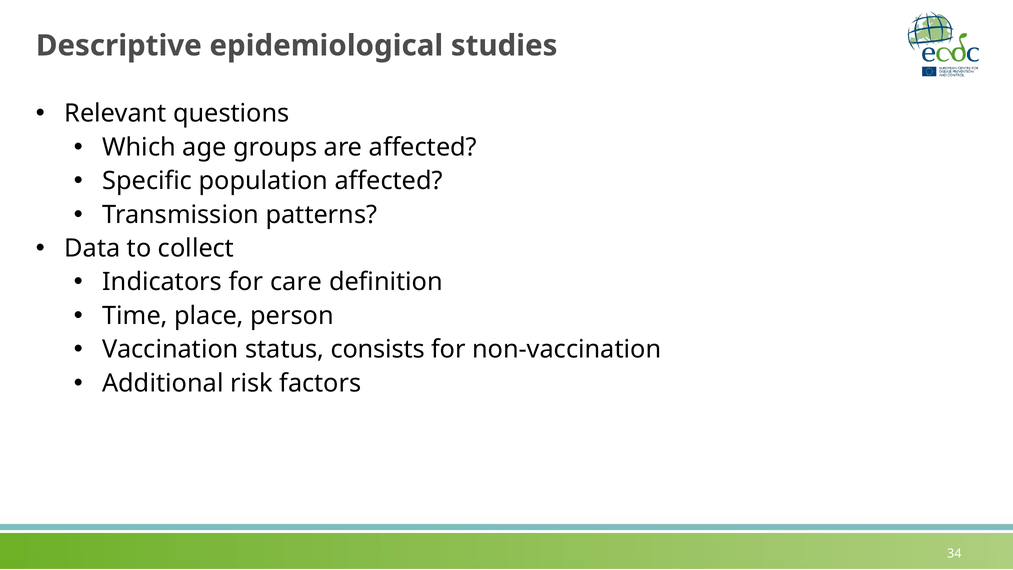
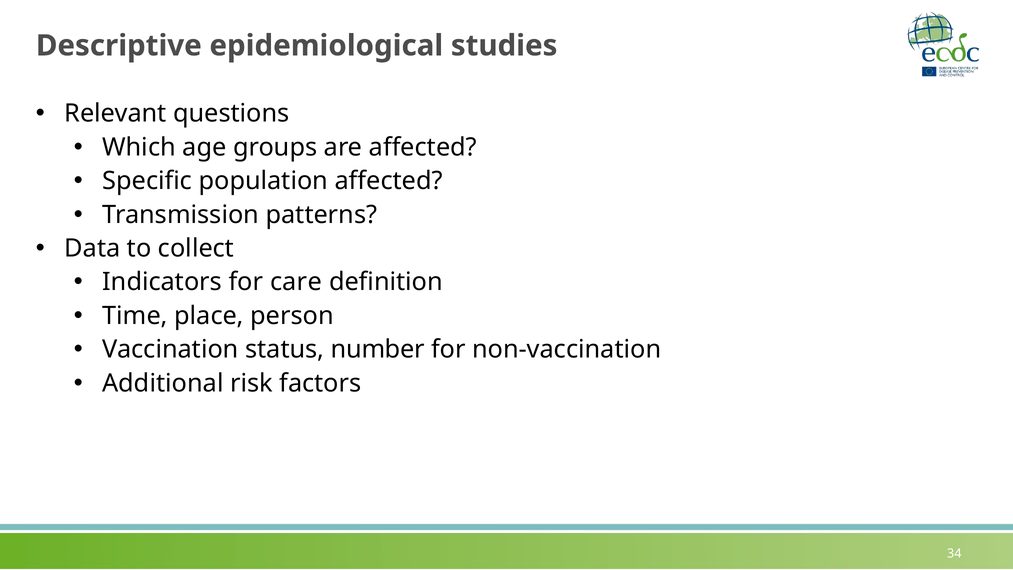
consists: consists -> number (378, 349)
